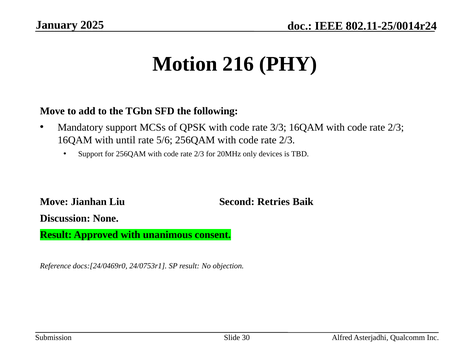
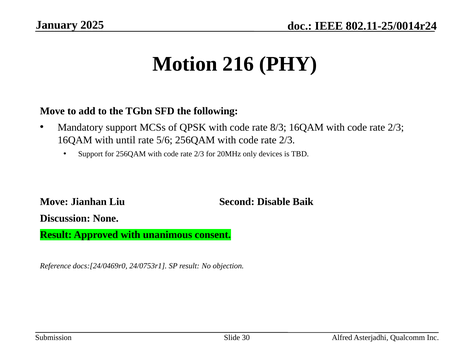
3/3: 3/3 -> 8/3 (278, 128)
Retries: Retries -> Disable (274, 202)
